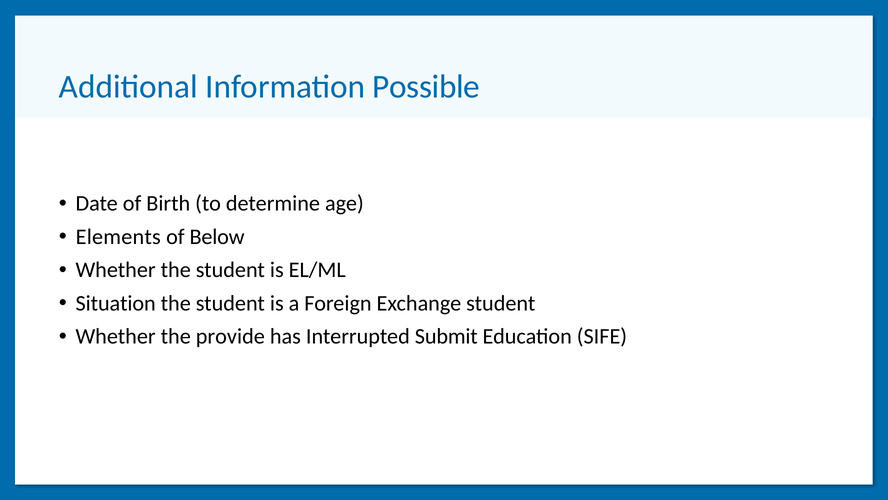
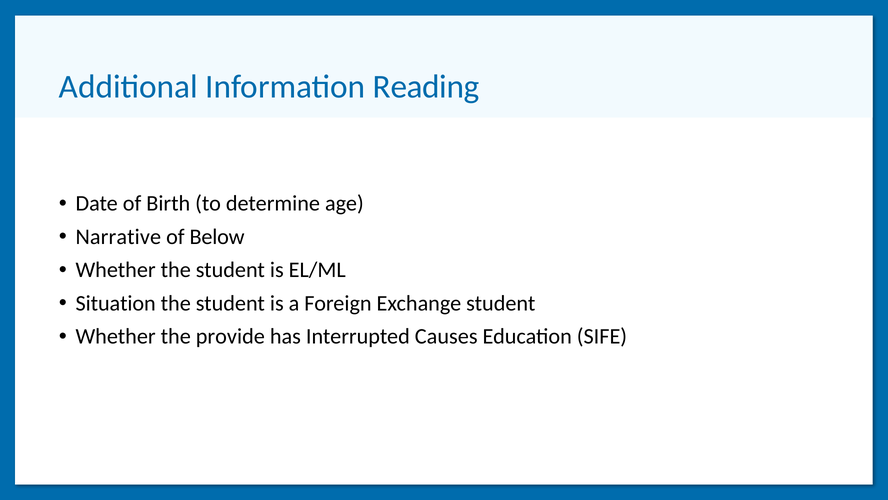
Possible: Possible -> Reading (426, 86)
Elements: Elements -> Narrative (118, 237)
Submit: Submit -> Causes (446, 336)
